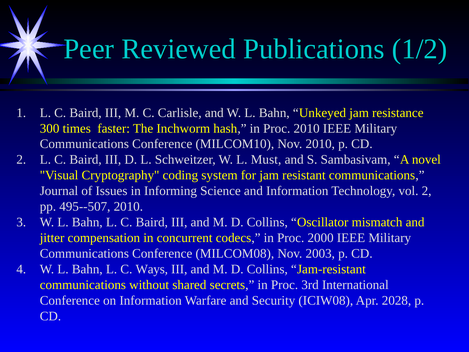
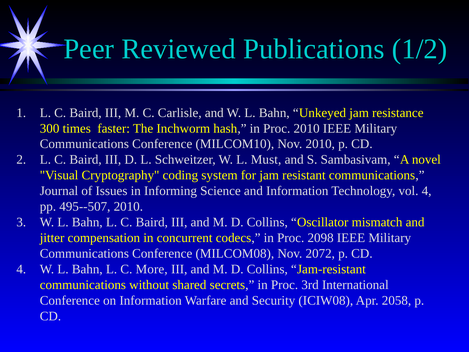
vol 2: 2 -> 4 (427, 191)
2000: 2000 -> 2098 (321, 238)
2003: 2003 -> 2072 (320, 253)
Ways: Ways -> More (152, 269)
2028: 2028 -> 2058 (396, 300)
